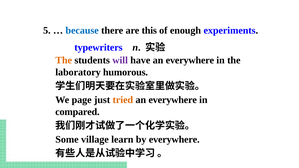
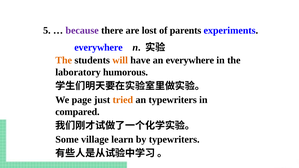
because colour: blue -> purple (82, 30)
this: this -> lost (149, 30)
enough: enough -> parents (186, 30)
typewriters: typewriters -> everywhere (98, 47)
will colour: purple -> orange (120, 60)
everywhere: everywhere -> typewriters (173, 100)
by everywhere: everywhere -> typewriters (174, 140)
